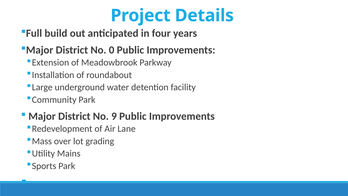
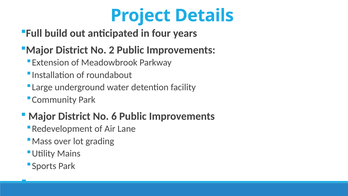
0: 0 -> 2 (112, 50)
9: 9 -> 6 (114, 116)
